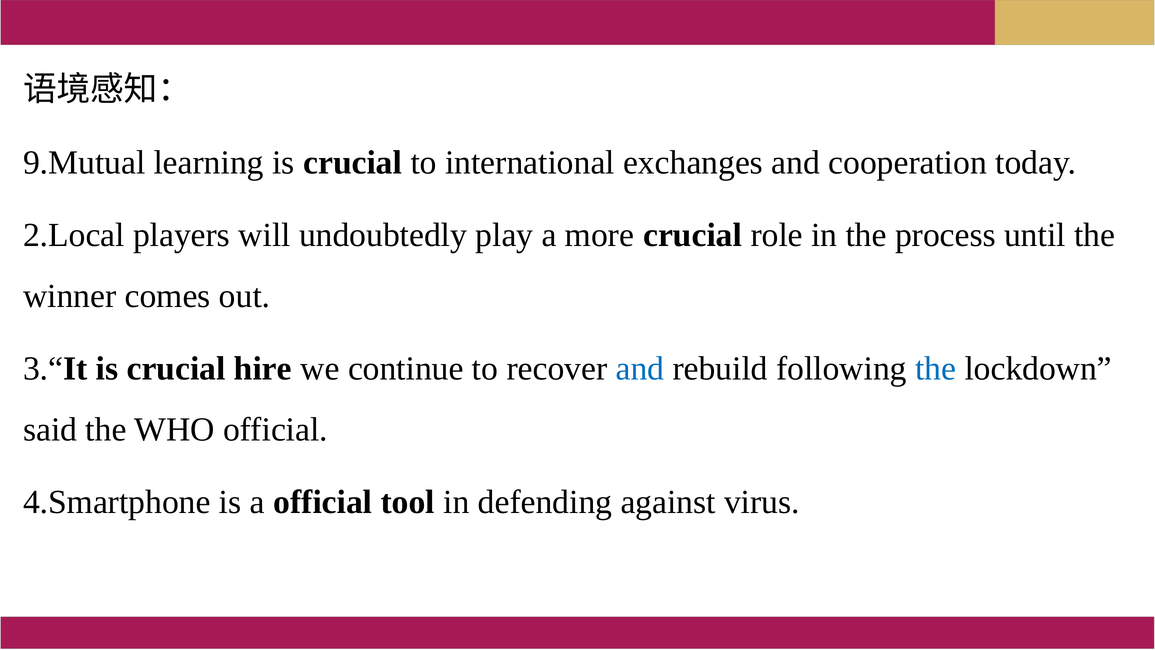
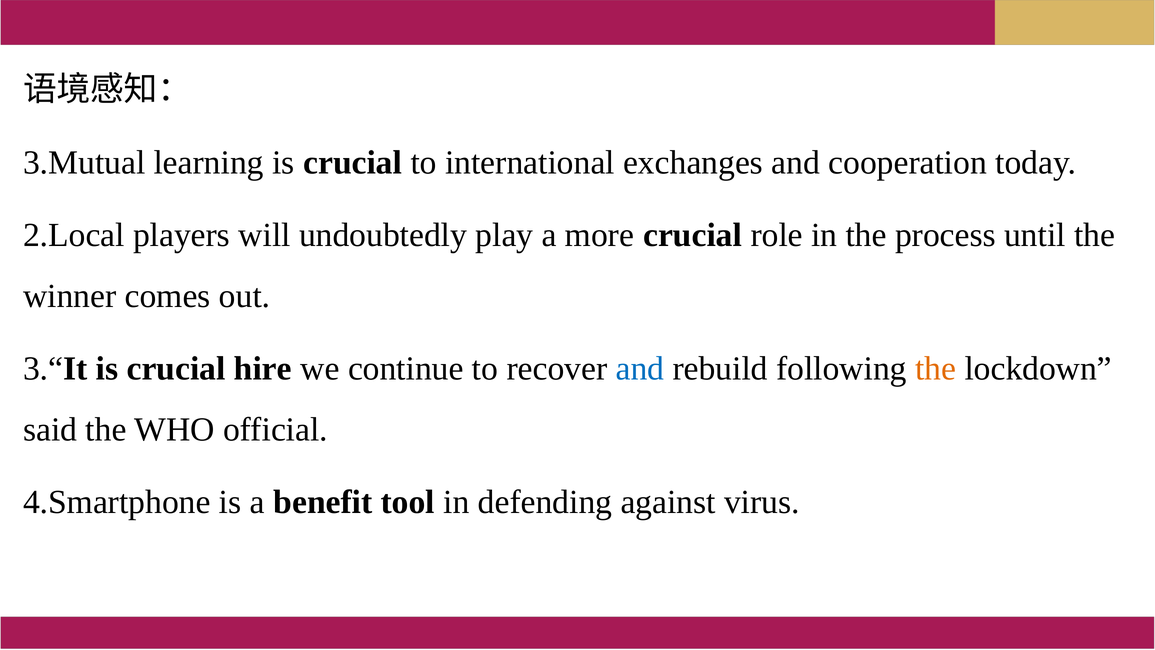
9.Mutual: 9.Mutual -> 3.Mutual (84, 163)
the colour: blue -> orange (936, 369)
a official: official -> benefit (323, 502)
